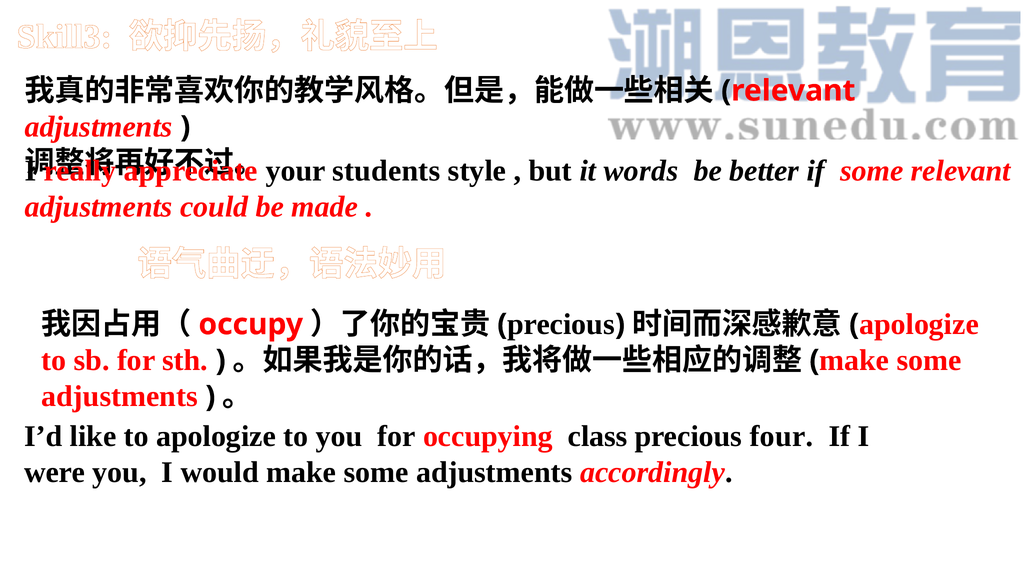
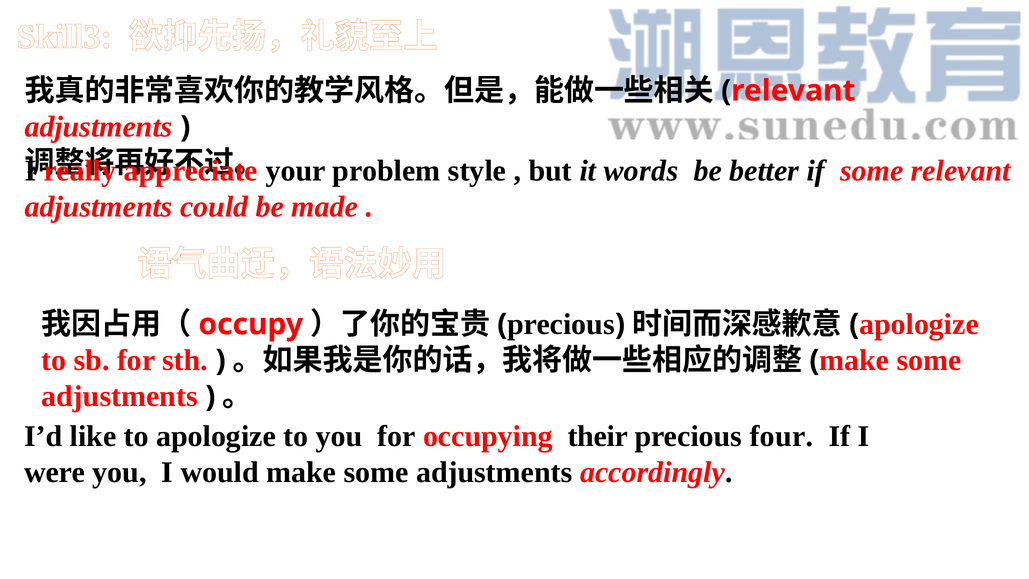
students: students -> problem (386, 171)
class: class -> their (598, 436)
